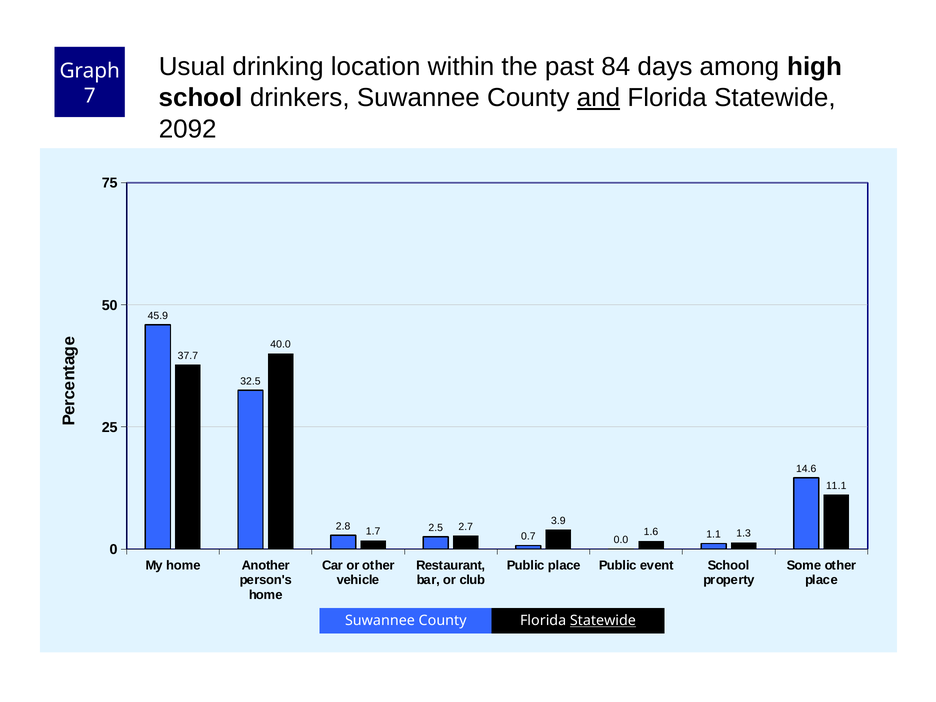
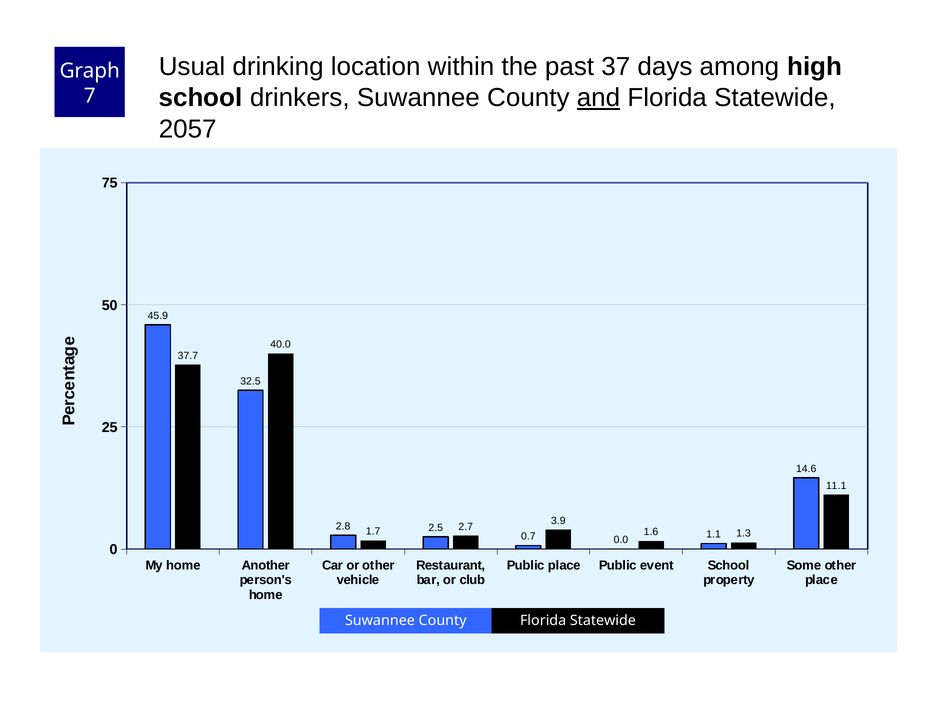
84: 84 -> 37 (616, 67)
2092: 2092 -> 2057 (188, 129)
Statewide underline: present -> none (603, 621)
